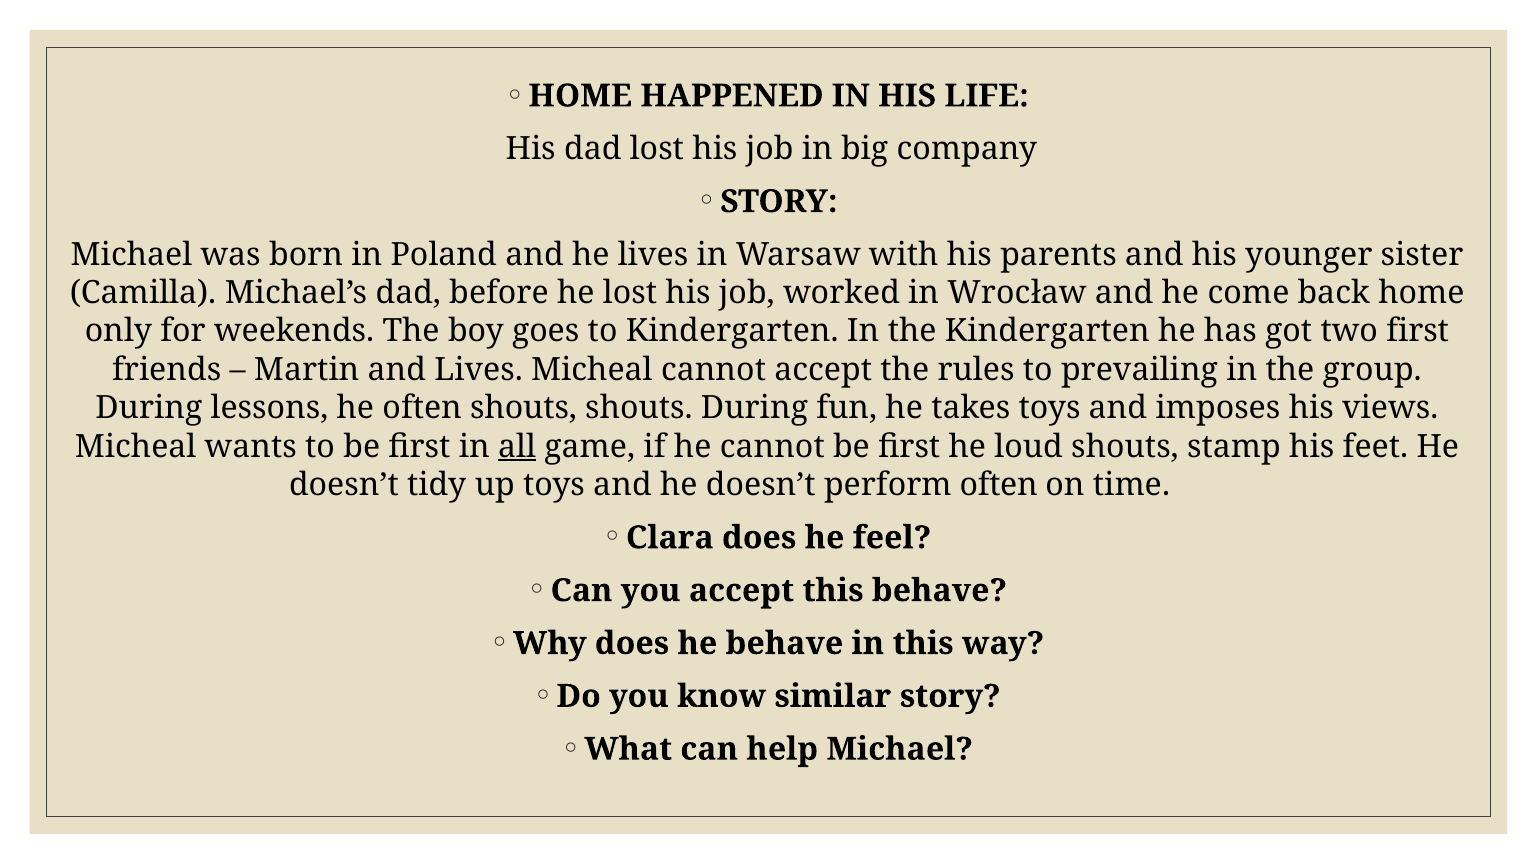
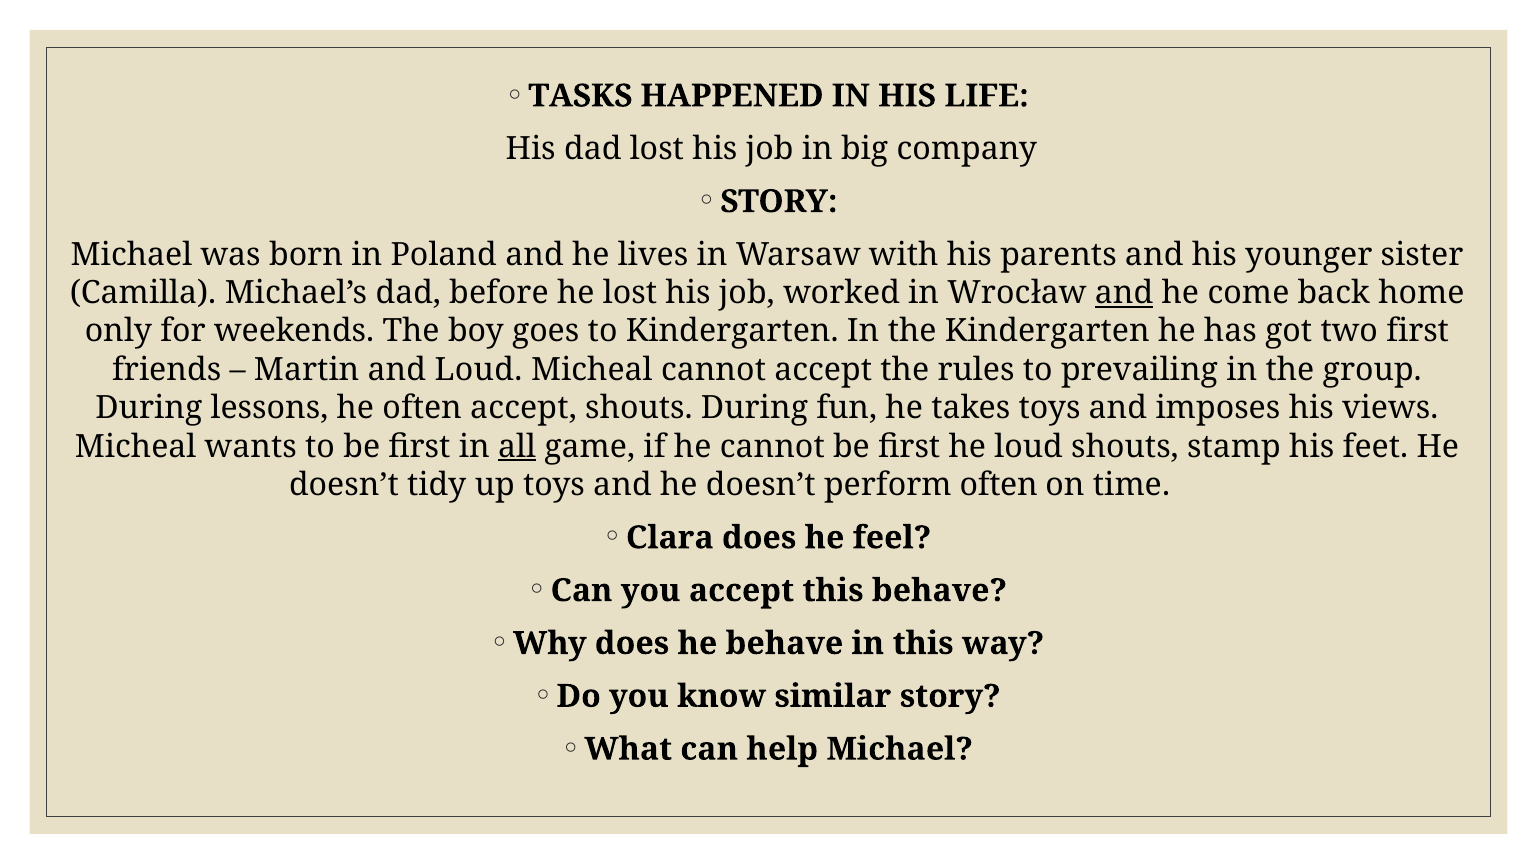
HOME: HOME -> TASKS (580, 96)
and underline: none -> present (1124, 293)
and Lives: Lives -> Loud (478, 370)
often shouts: shouts -> accept (523, 408)
